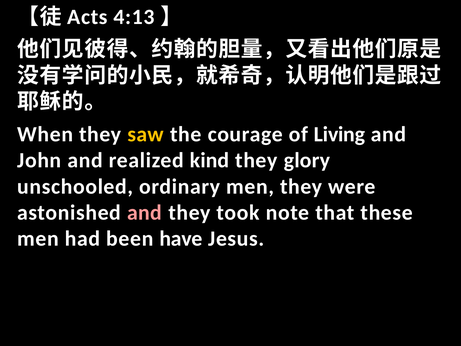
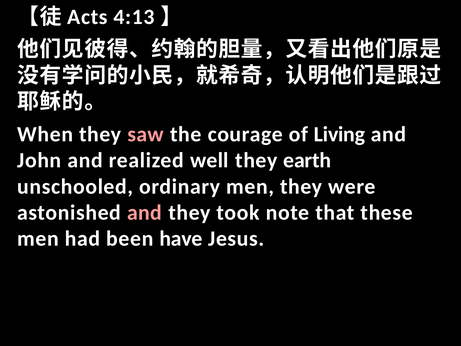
saw colour: yellow -> pink (146, 134)
kind: kind -> well (209, 160)
glory: glory -> earth (307, 160)
